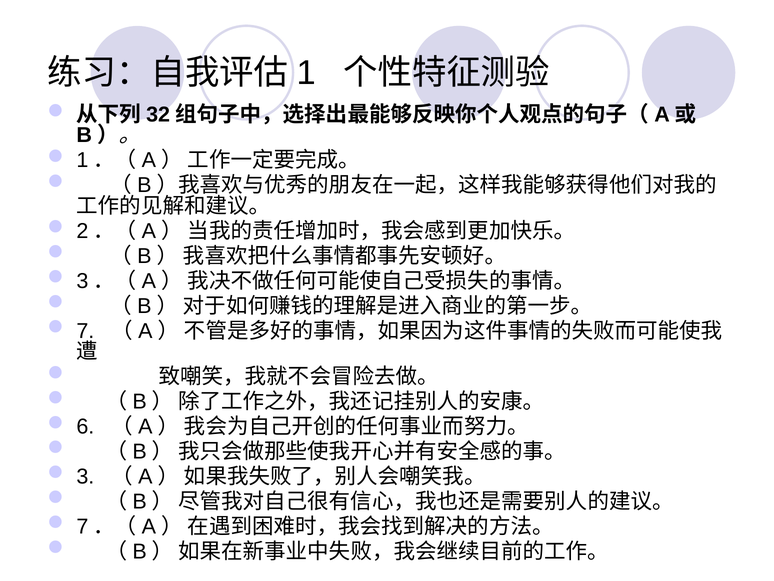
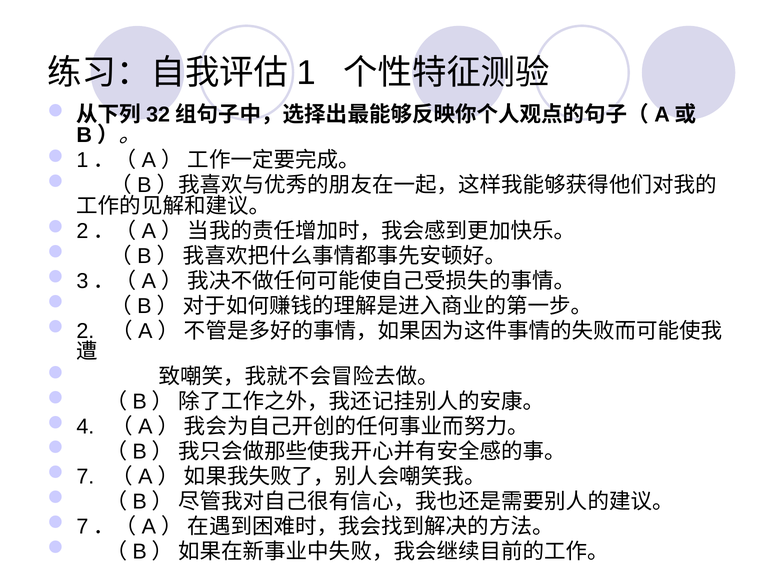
7: 7 -> 2 (85, 331)
6: 6 -> 4 (85, 426)
3: 3 -> 7 (85, 476)
